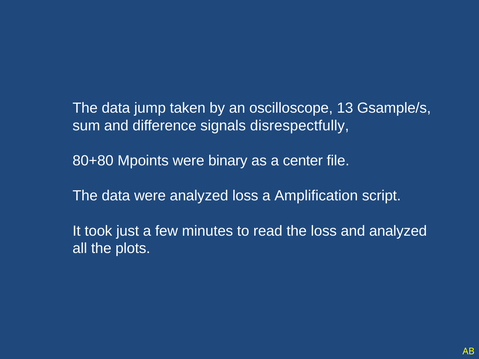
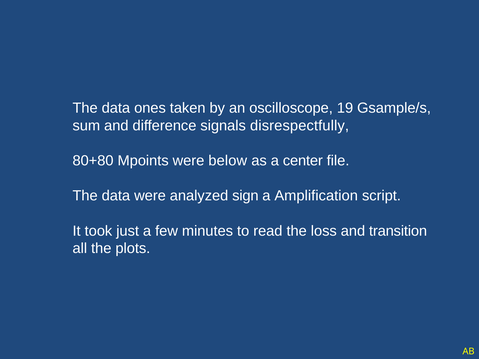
jump: jump -> ones (150, 108)
13: 13 -> 19 (345, 108)
binary: binary -> below (228, 161)
analyzed loss: loss -> sign (245, 196)
and analyzed: analyzed -> transition (398, 231)
